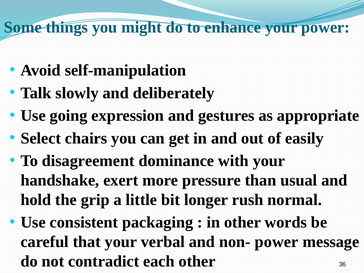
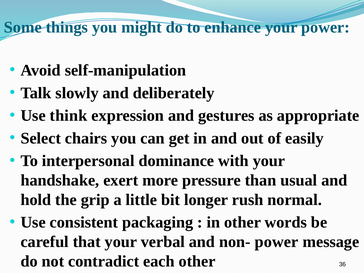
going: going -> think (68, 116)
disagreement: disagreement -> interpersonal (88, 161)
